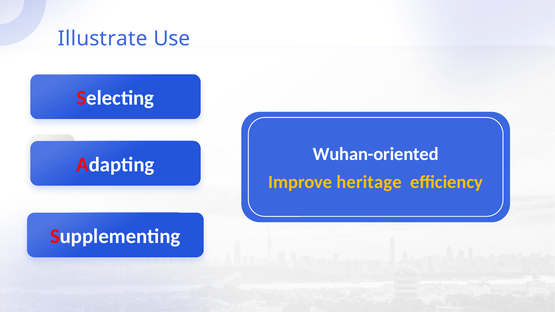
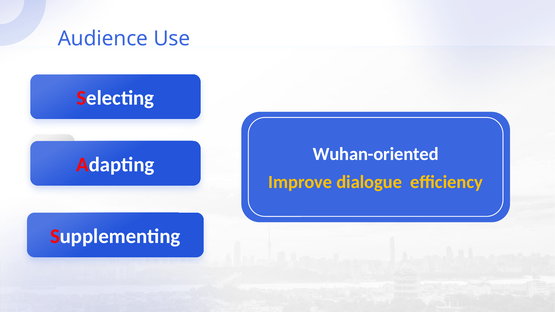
Illustrate: Illustrate -> Audience (103, 39)
heritage: heritage -> dialogue (369, 182)
